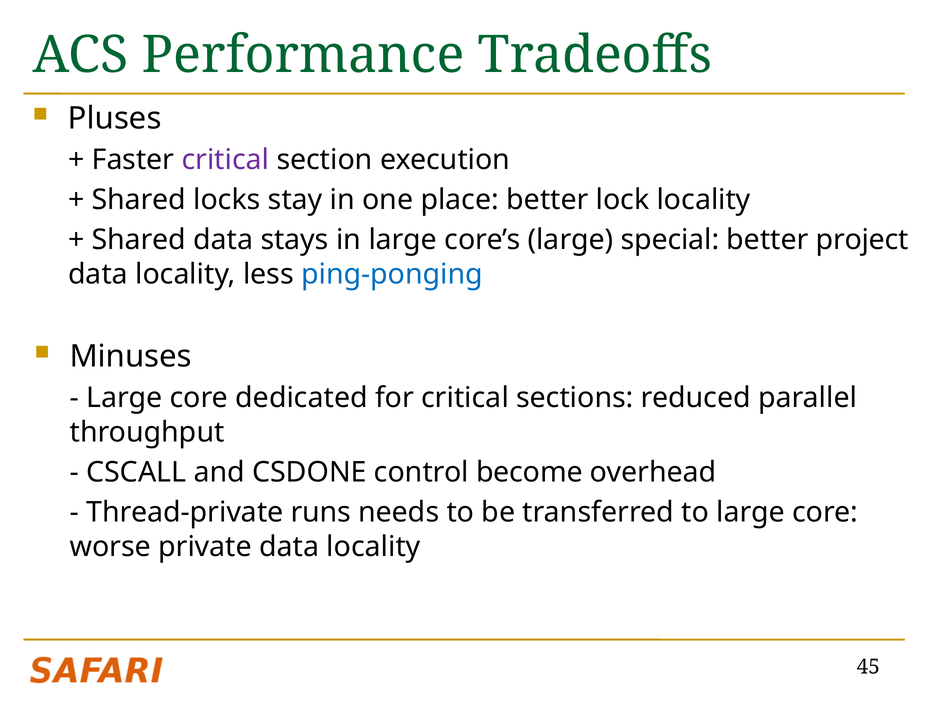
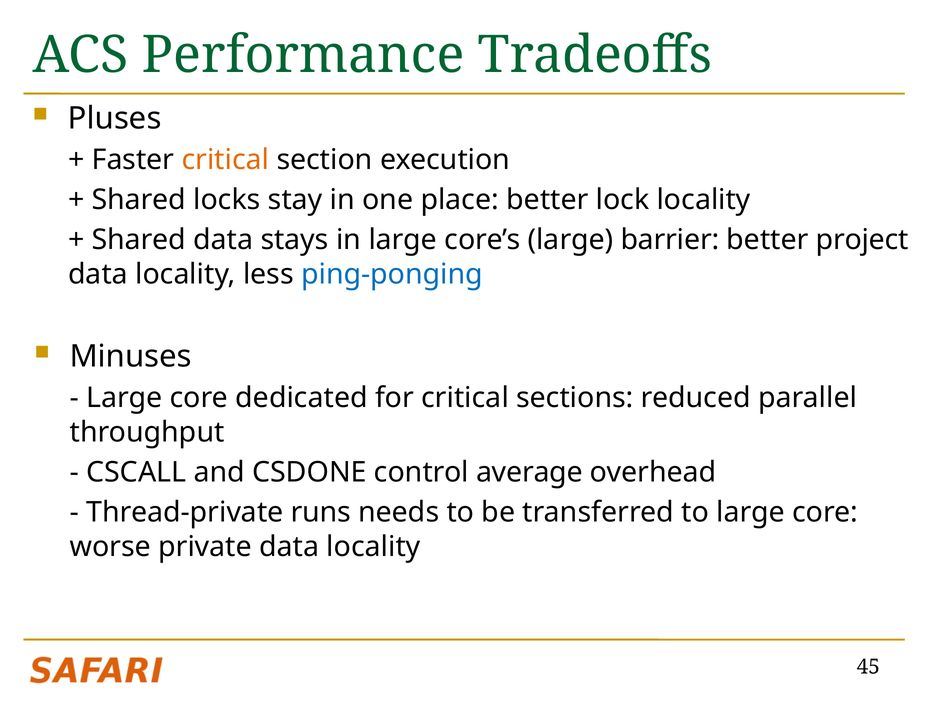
critical colour: purple -> orange (225, 160)
special: special -> barrier (670, 240)
become: become -> average (529, 472)
